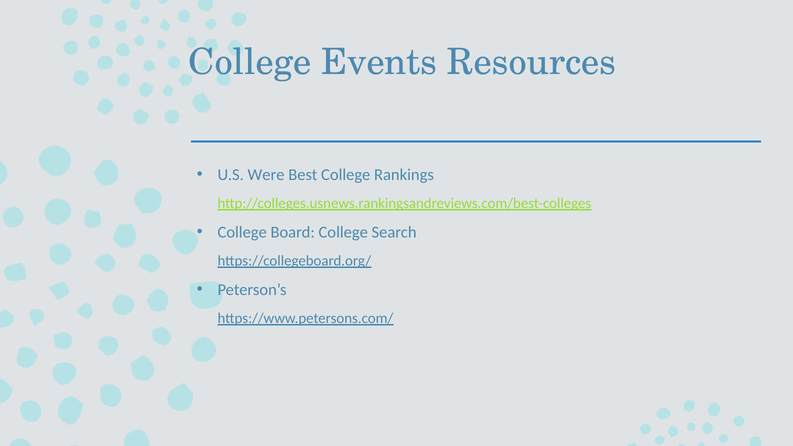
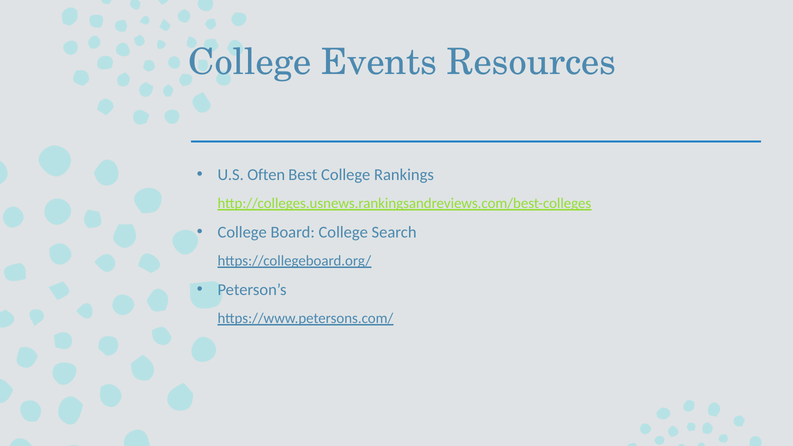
Were: Were -> Often (266, 175)
